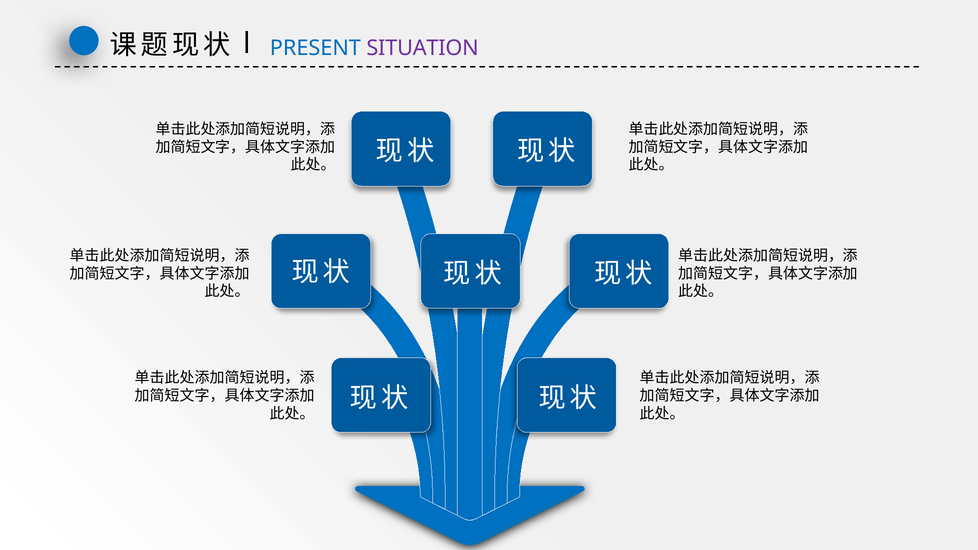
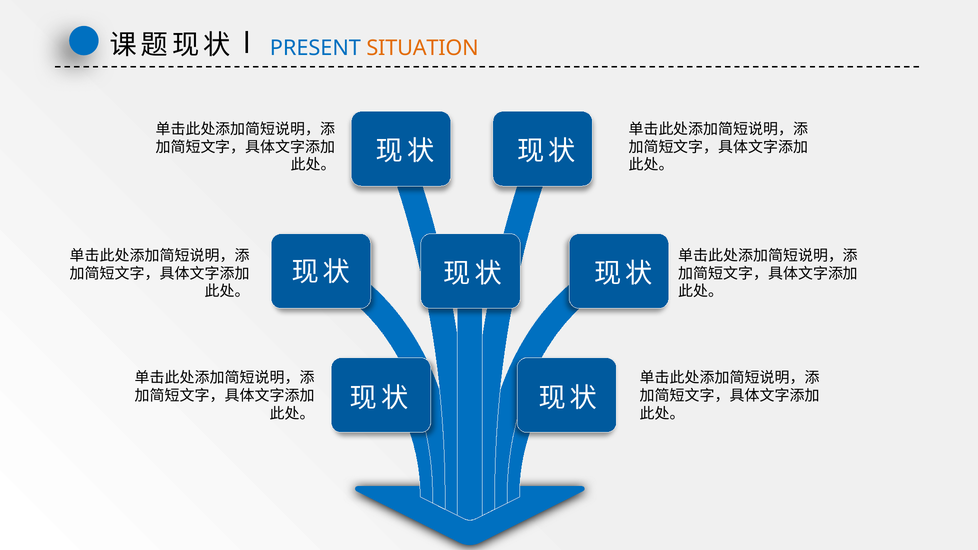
SITUATION colour: purple -> orange (423, 48)
